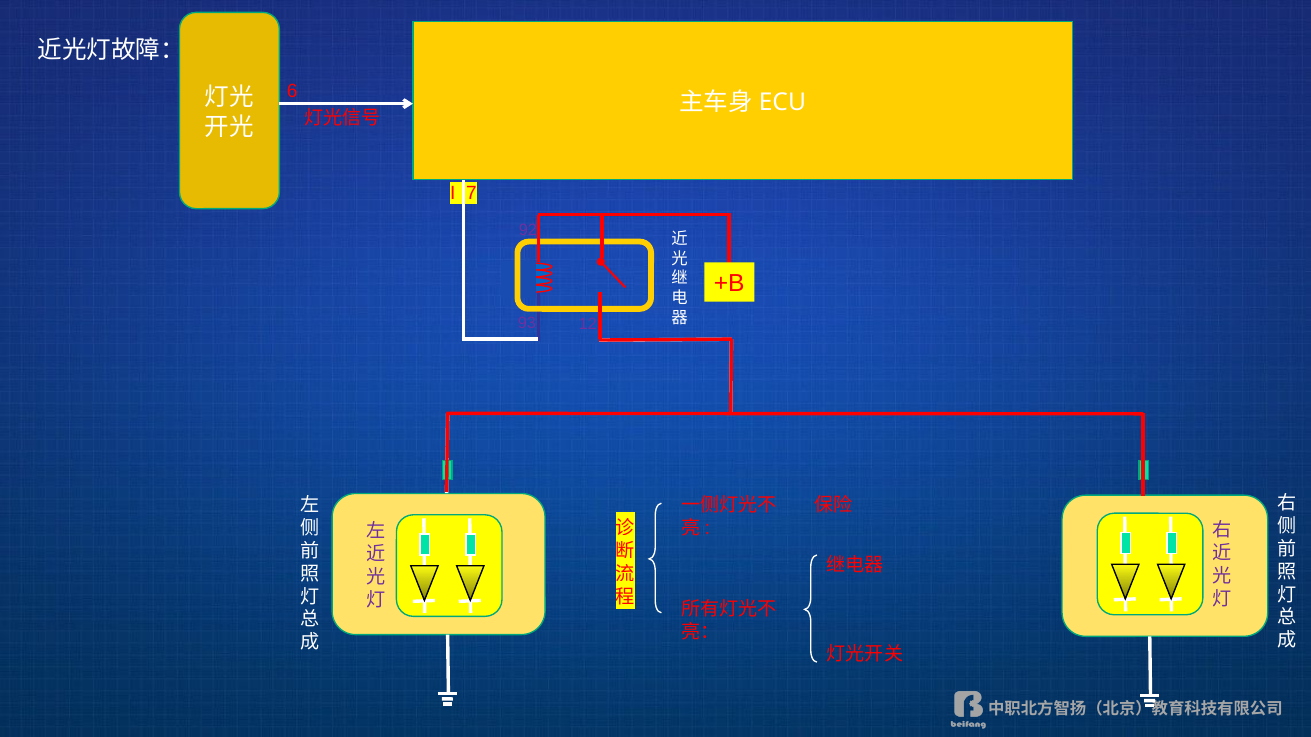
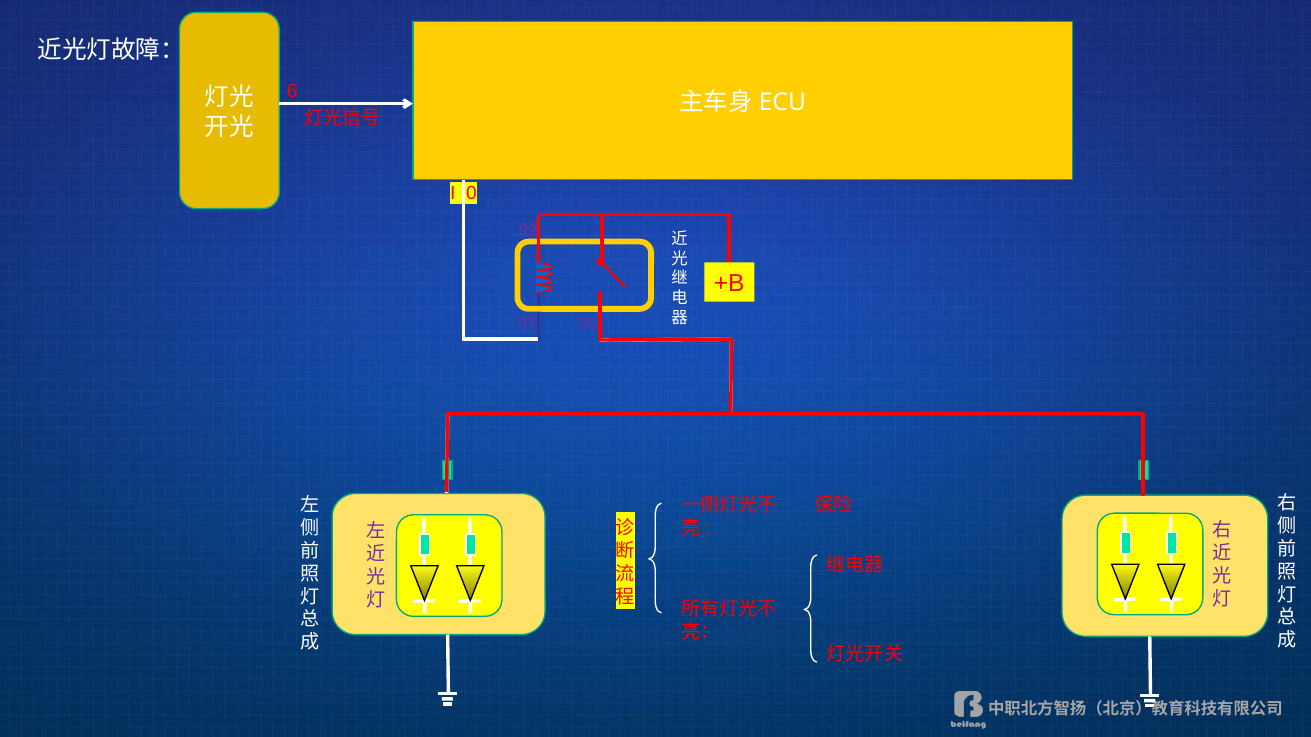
7: 7 -> 0 (471, 193)
12: 12 -> 55 (588, 324)
